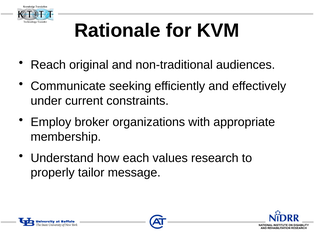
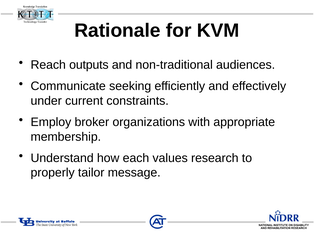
original: original -> outputs (89, 65)
